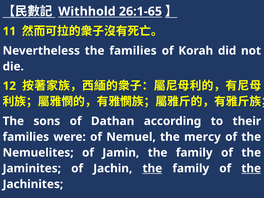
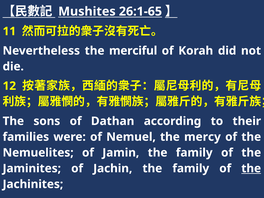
Withhold: Withhold -> Mushites (87, 11)
the families: families -> merciful (133, 51)
the underline: present -> none (152, 168)
